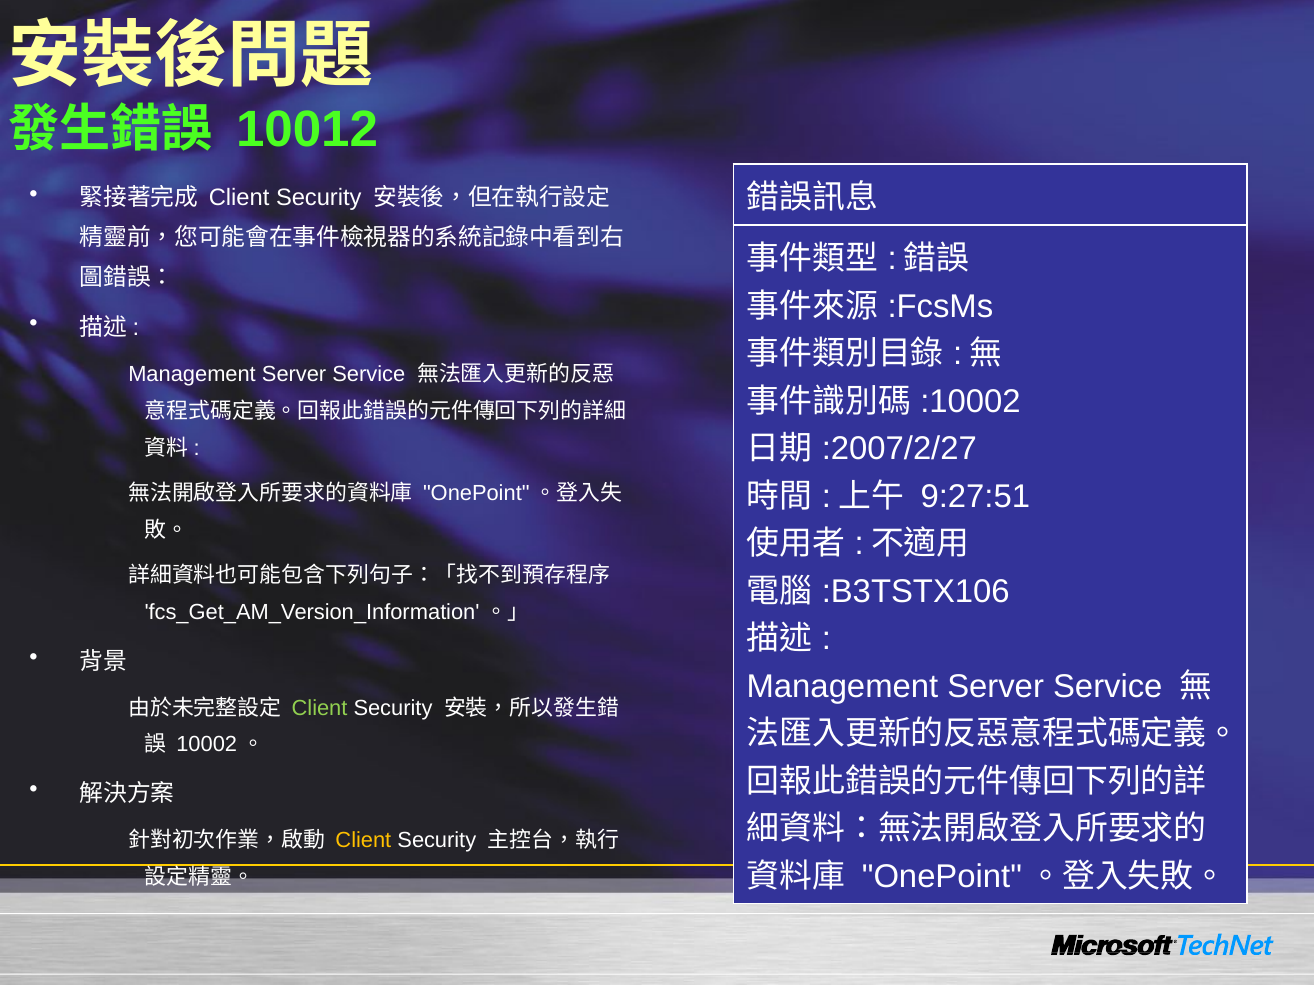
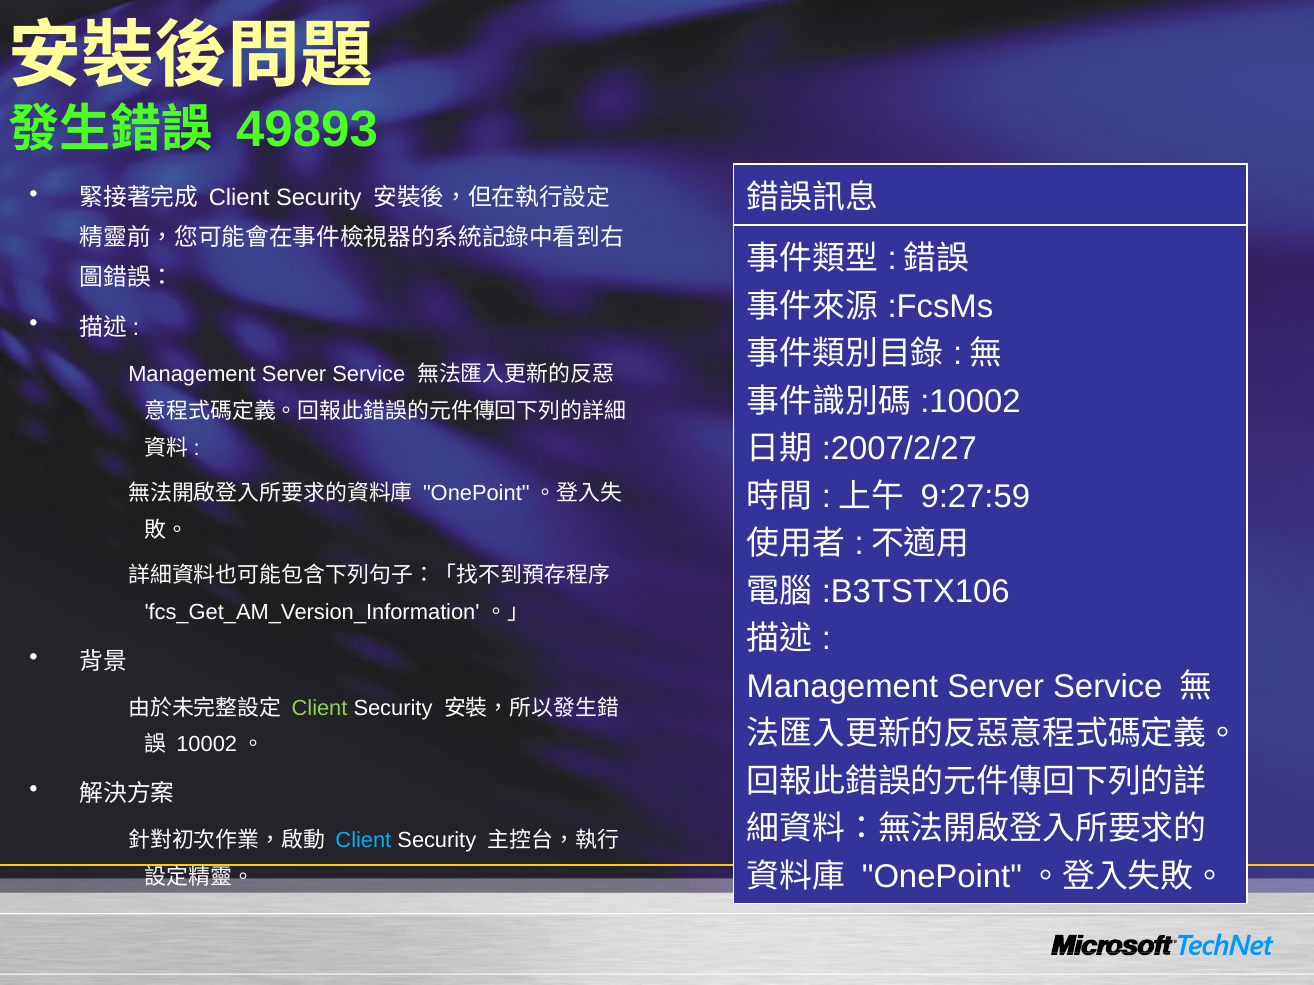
10012: 10012 -> 49893 (307, 129)
9:27:51: 9:27:51 -> 9:27:59 (975, 497)
Client colour: yellow -> light blue (363, 841)
